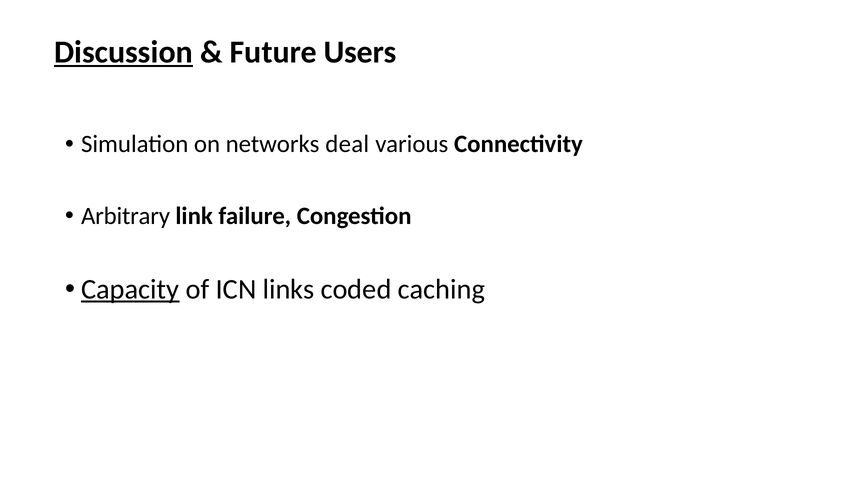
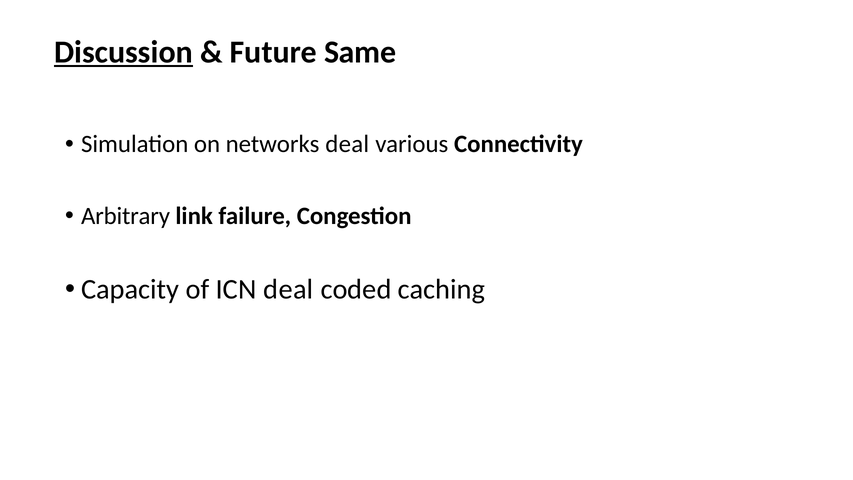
Users: Users -> Same (360, 52)
Capacity underline: present -> none (130, 289)
ICN links: links -> deal (288, 289)
